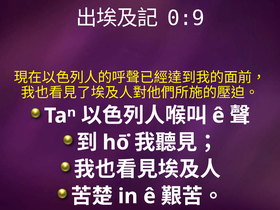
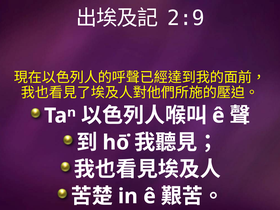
0:9: 0:9 -> 2:9 (186, 18)
